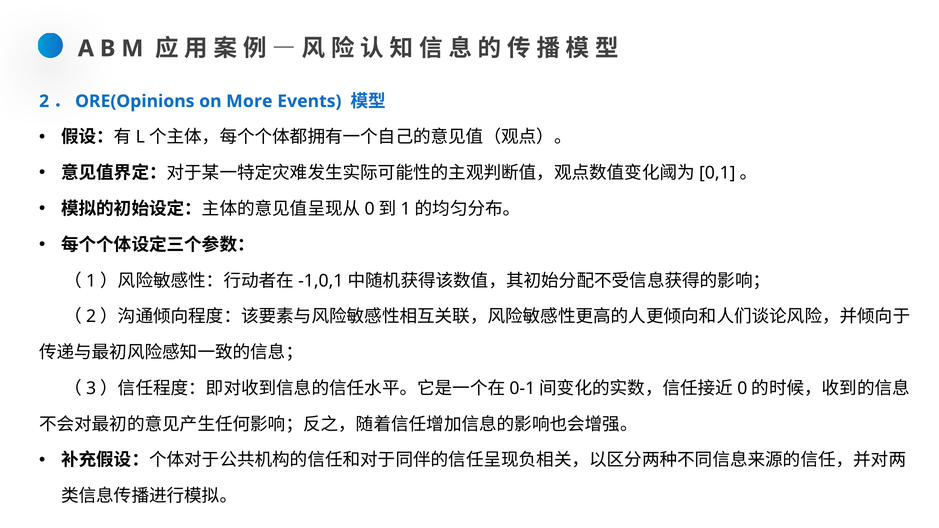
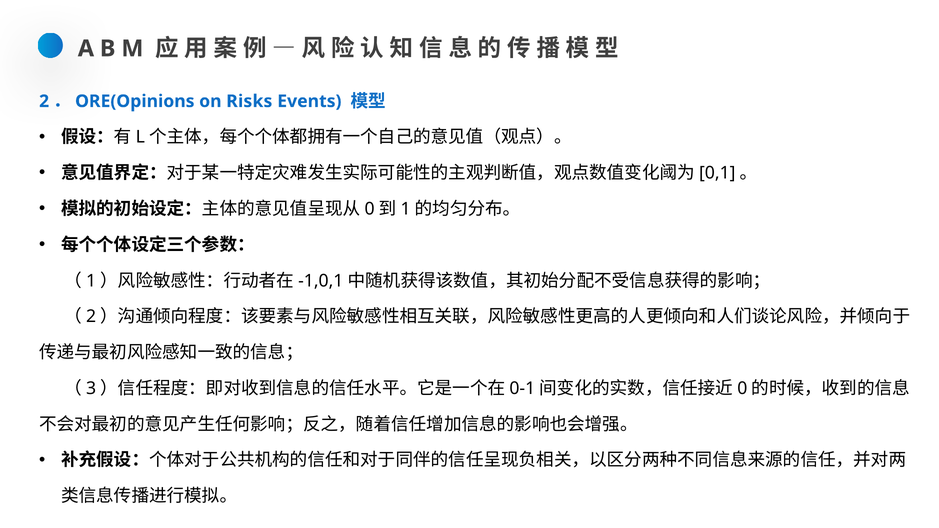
on More: More -> Risks (249, 101)
